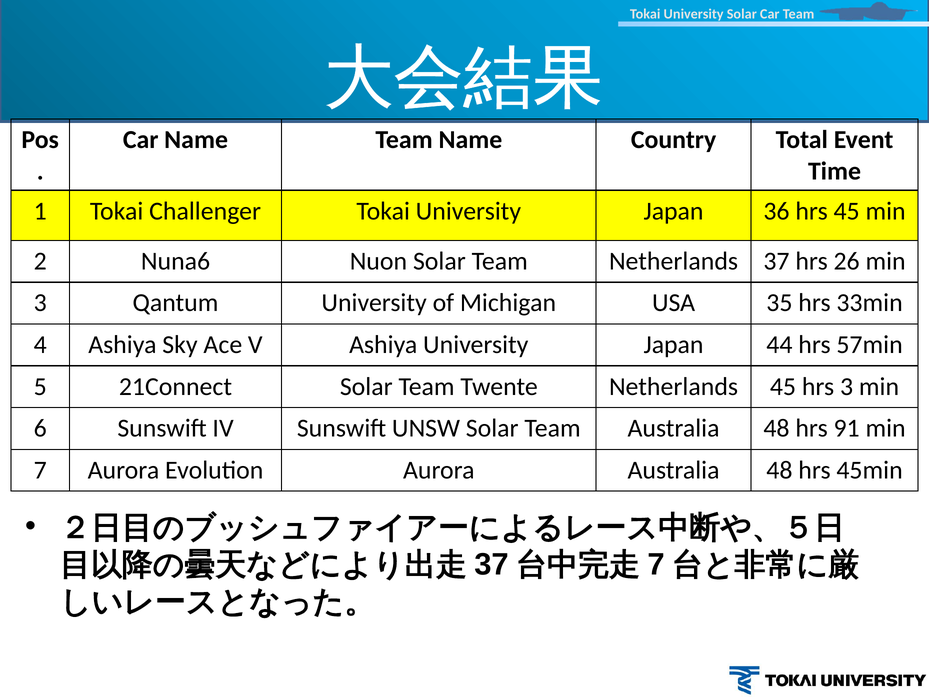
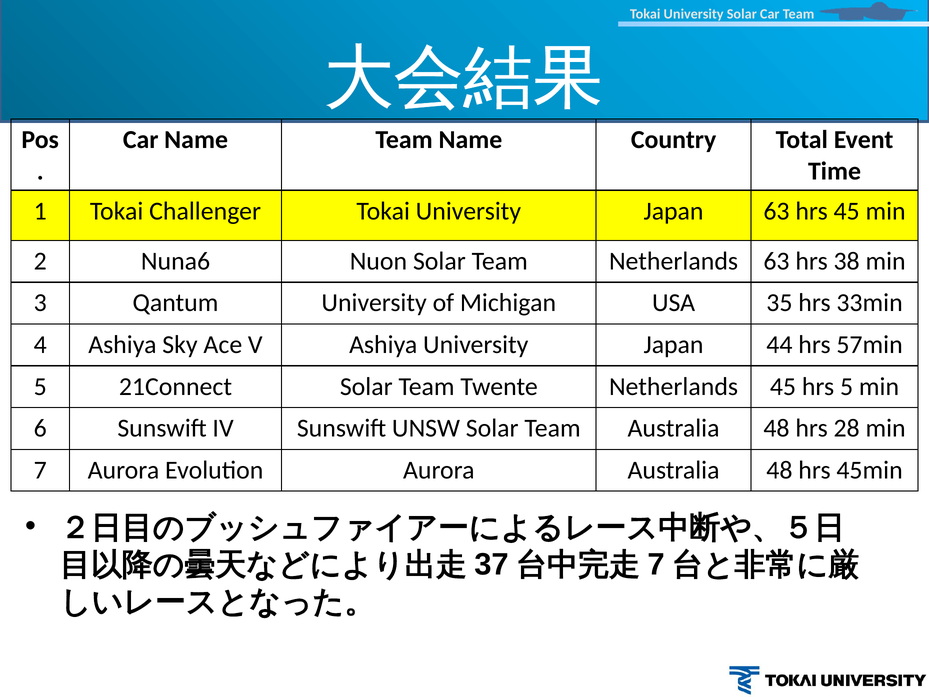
Japan 36: 36 -> 63 (776, 211)
Netherlands 37: 37 -> 63 (776, 261)
26: 26 -> 38 (847, 261)
hrs 3: 3 -> 5 (847, 386)
91: 91 -> 28 (847, 428)
